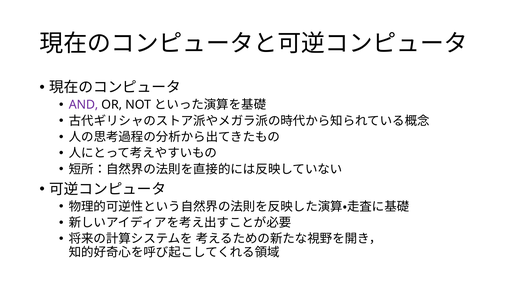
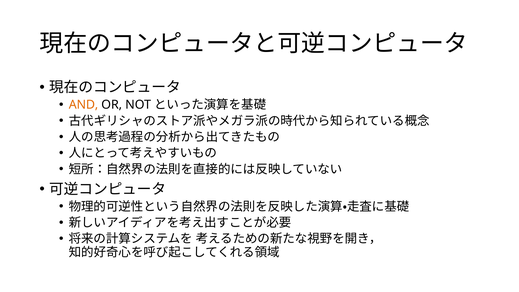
AND colour: purple -> orange (83, 105)
